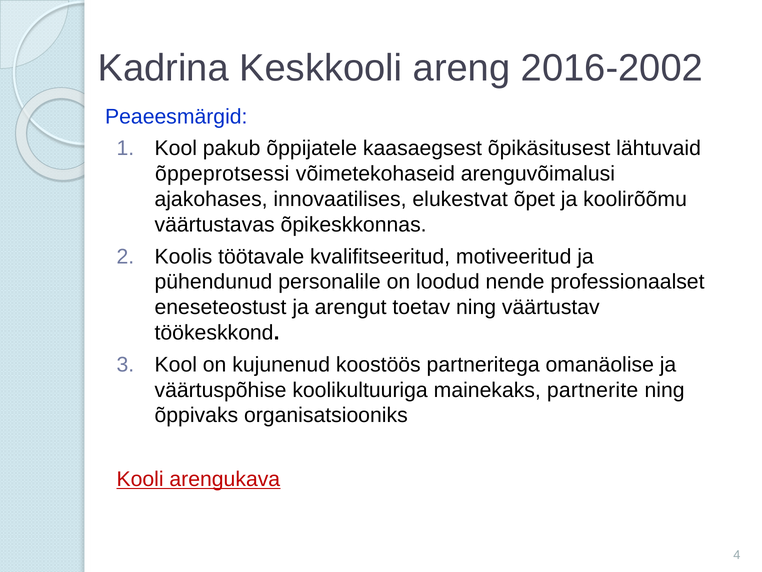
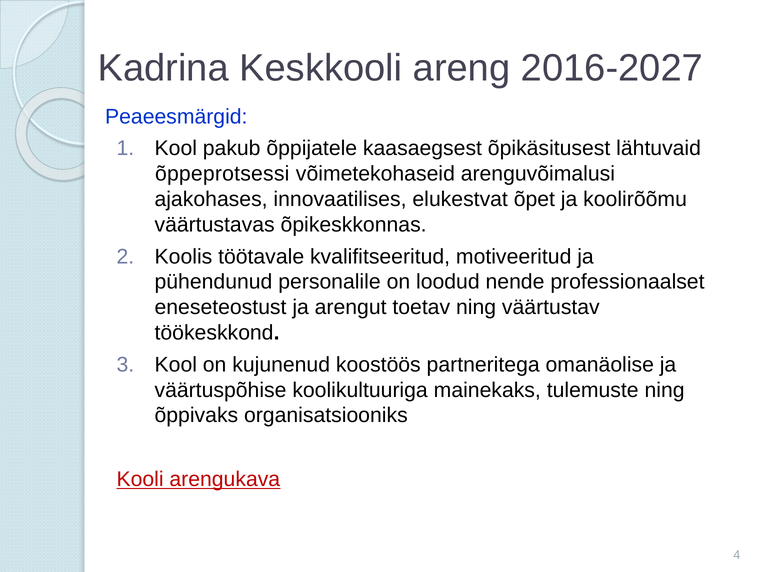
2016-2002: 2016-2002 -> 2016-2027 (612, 68)
partnerite: partnerite -> tulemuste (593, 390)
